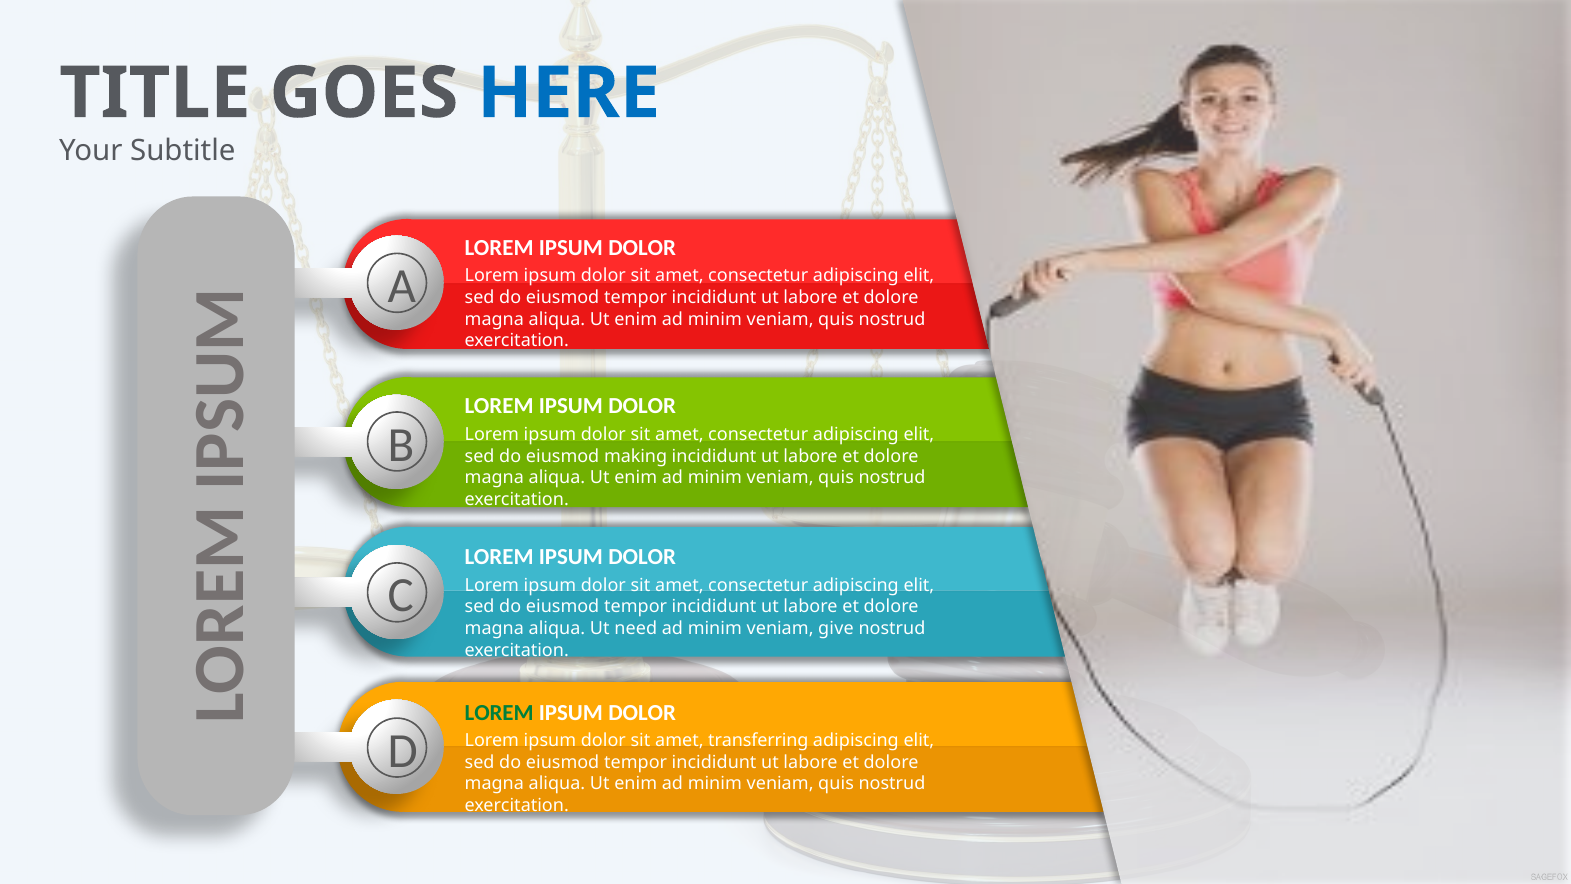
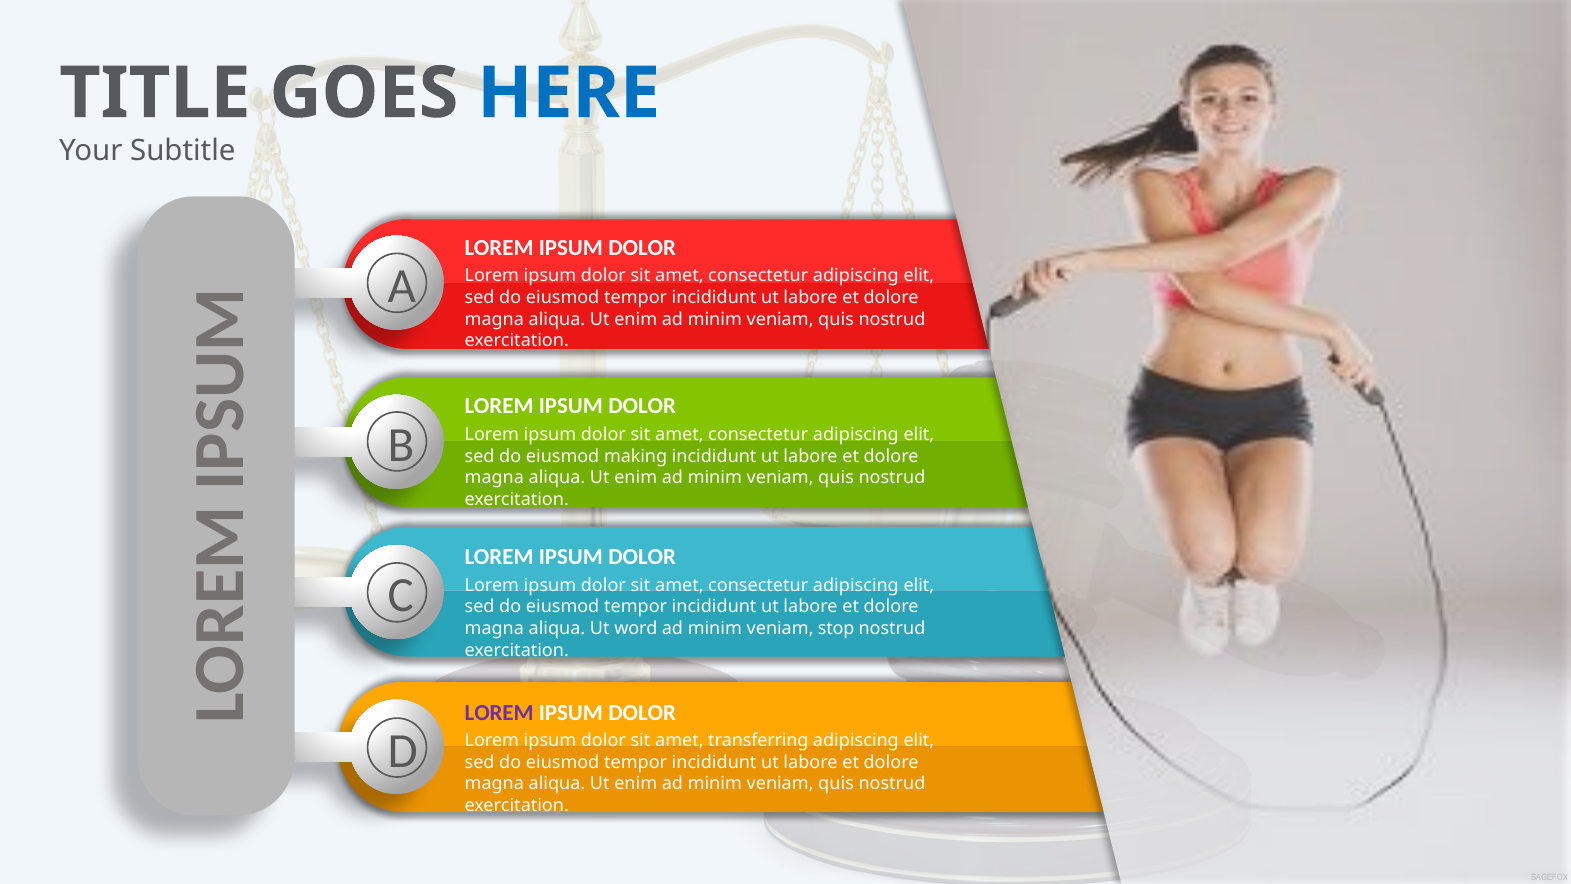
need: need -> word (636, 628)
give: give -> stop (836, 628)
LOREM colour: green -> purple (499, 712)
